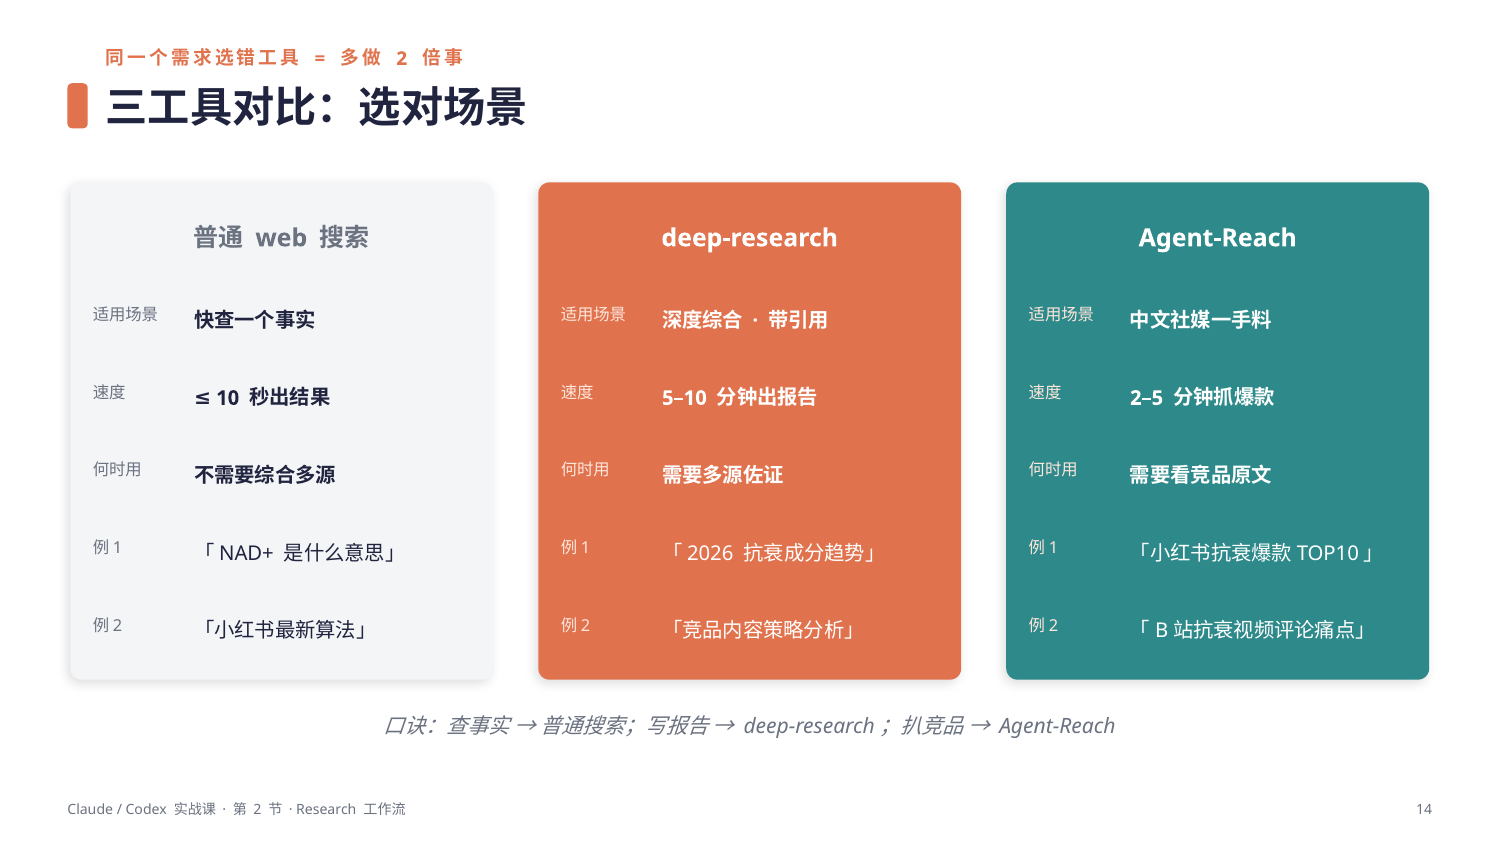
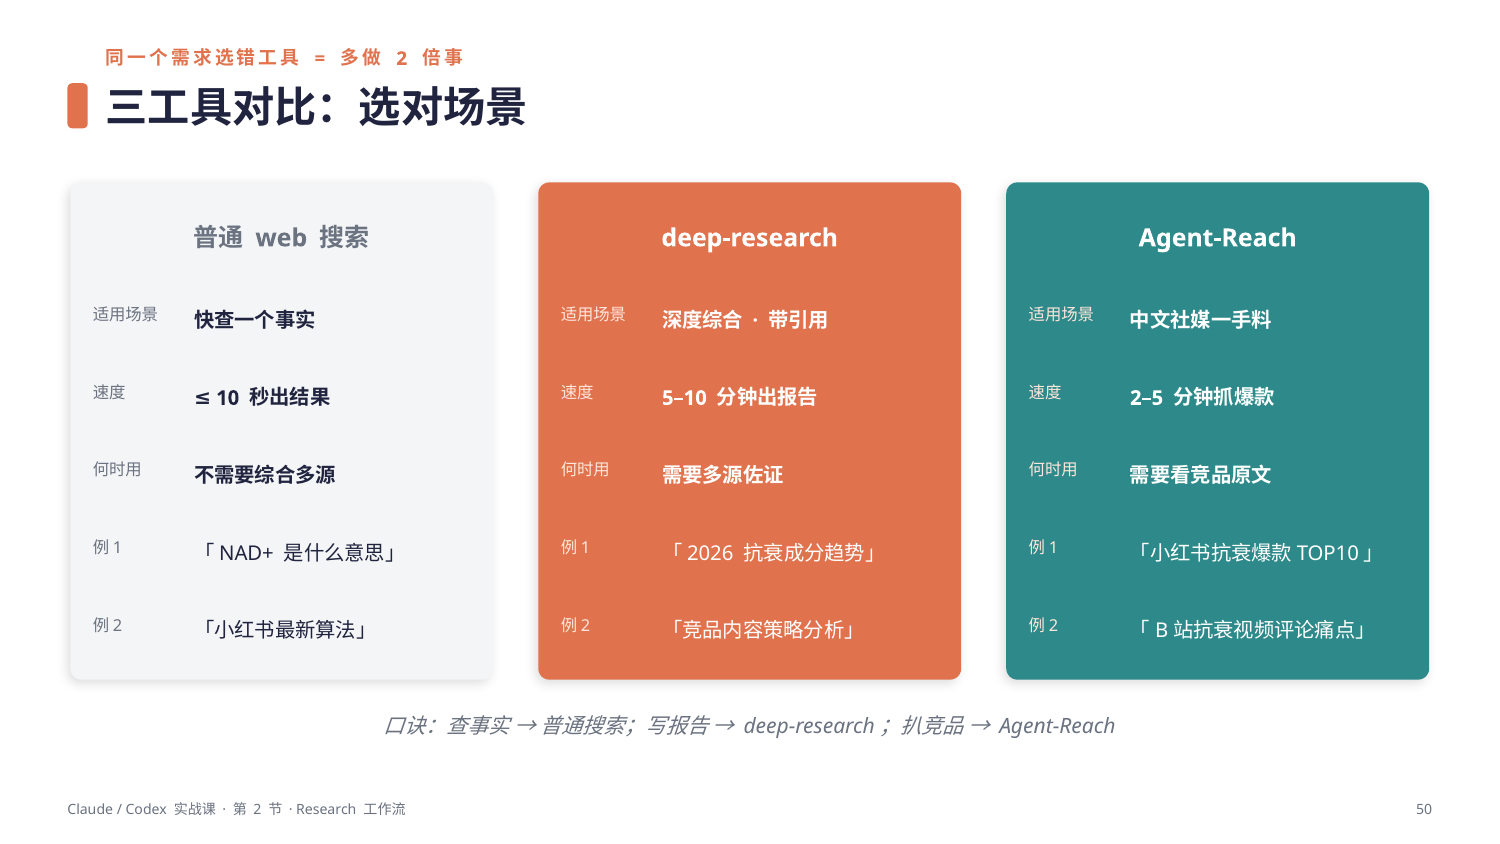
14: 14 -> 50 (1424, 810)
